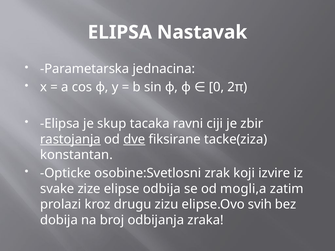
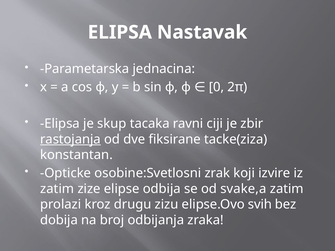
dve underline: present -> none (134, 139)
svake: svake -> zatim (57, 189)
mogli,a: mogli,a -> svake,a (243, 189)
